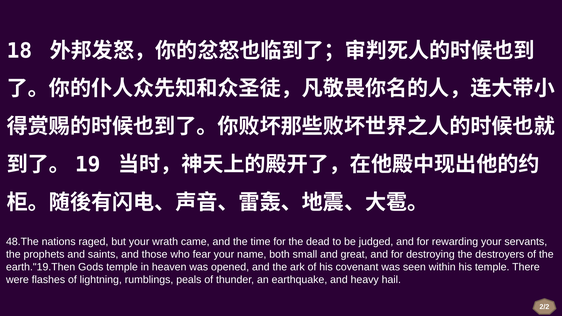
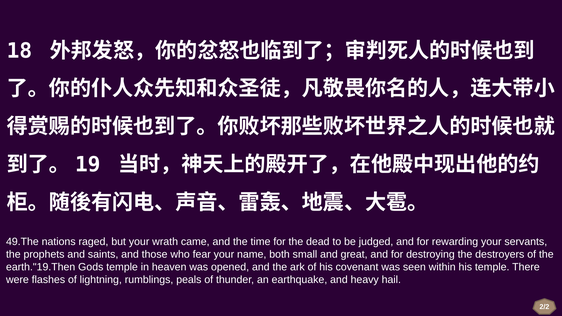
48.The: 48.The -> 49.The (22, 242)
